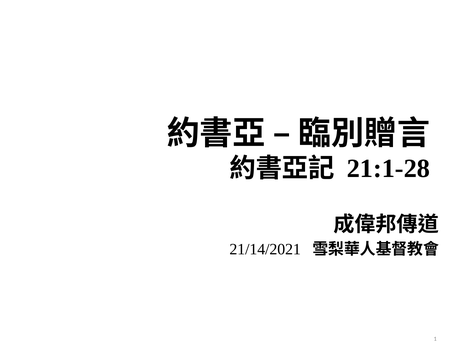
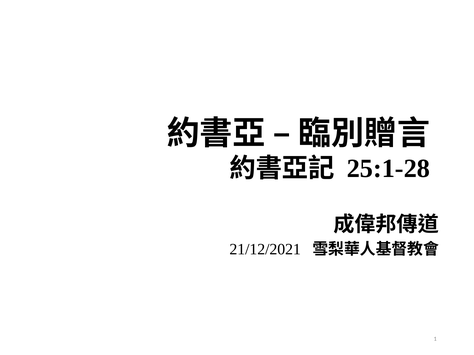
21:1-28: 21:1-28 -> 25:1-28 (388, 169)
21/14/2021: 21/14/2021 -> 21/12/2021 (265, 250)
